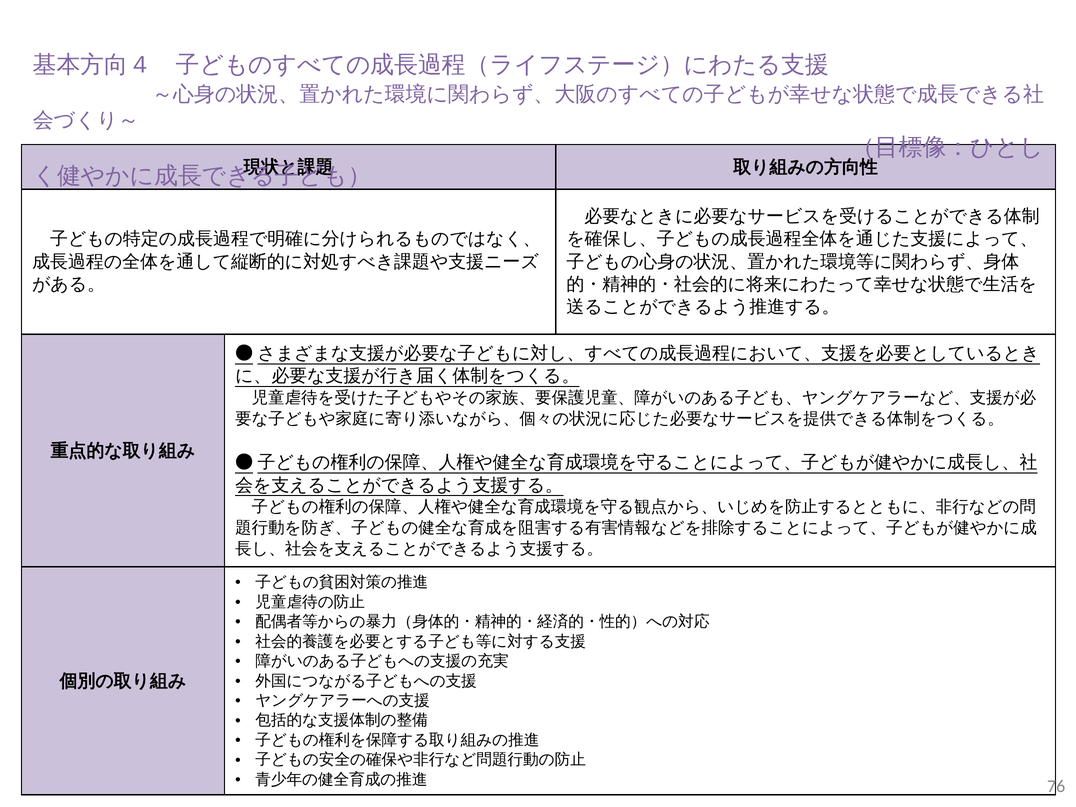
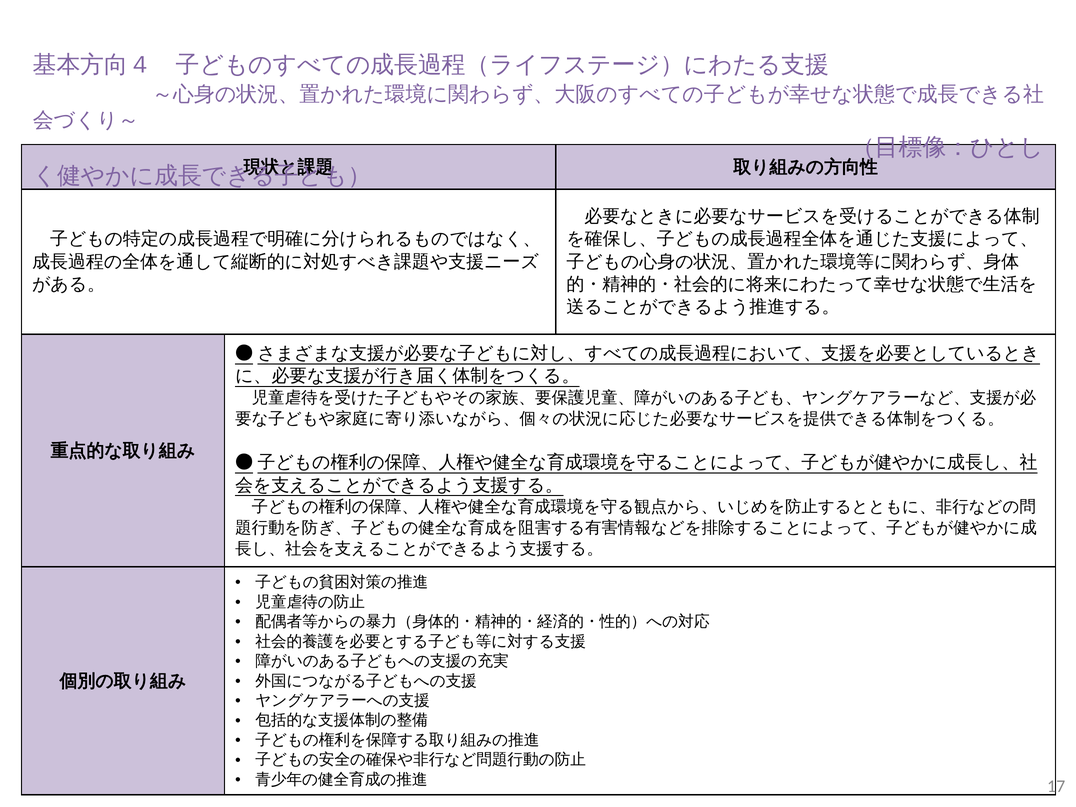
76: 76 -> 17 (1056, 787)
